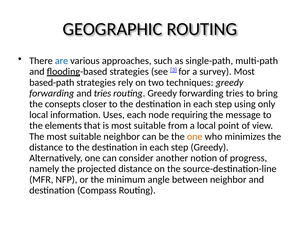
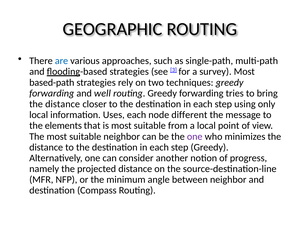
and tries: tries -> well (102, 93)
consepts: consepts -> distance (63, 104)
requiring: requiring -> different (189, 115)
one colour: orange -> purple (195, 136)
